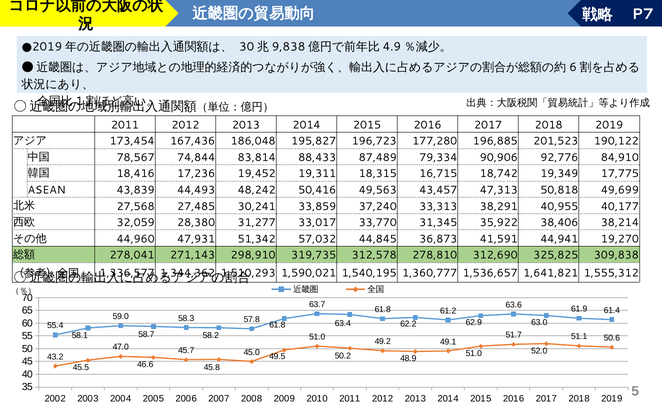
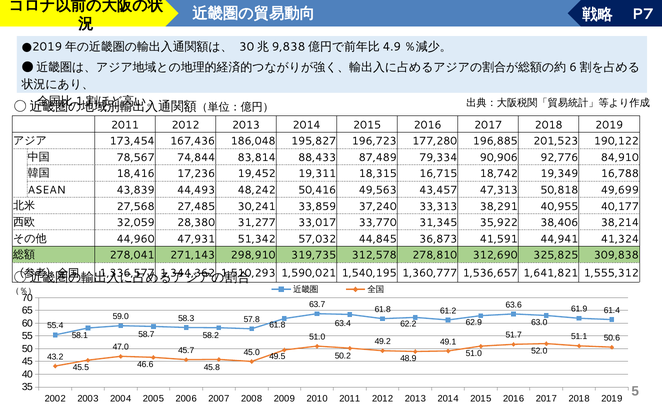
17,775: 17,775 -> 16,788 (620, 174)
19,270: 19,270 -> 41,324 (620, 239)
